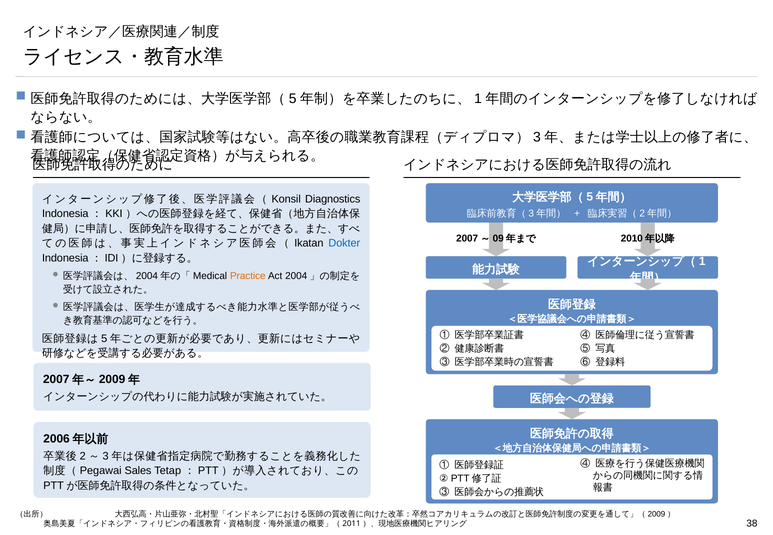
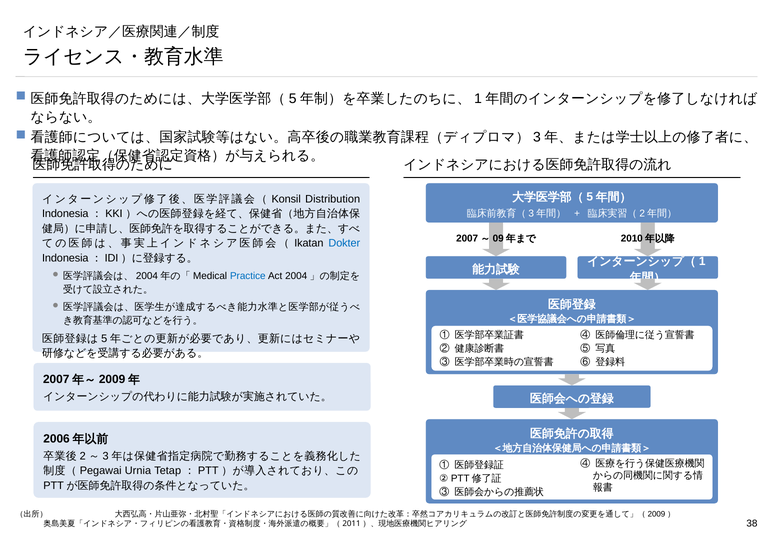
Diagnostics: Diagnostics -> Distribution (333, 199)
Practice colour: orange -> blue (248, 276)
Sales: Sales -> Urnia (138, 471)
